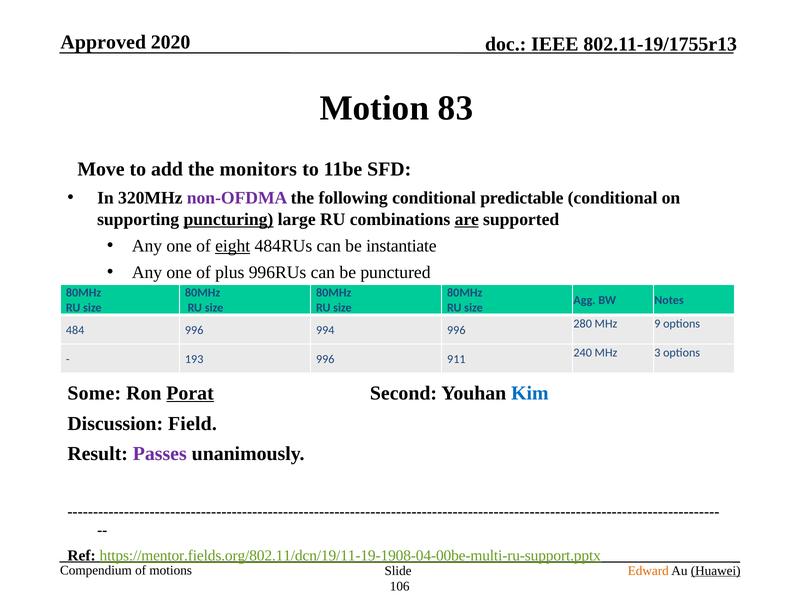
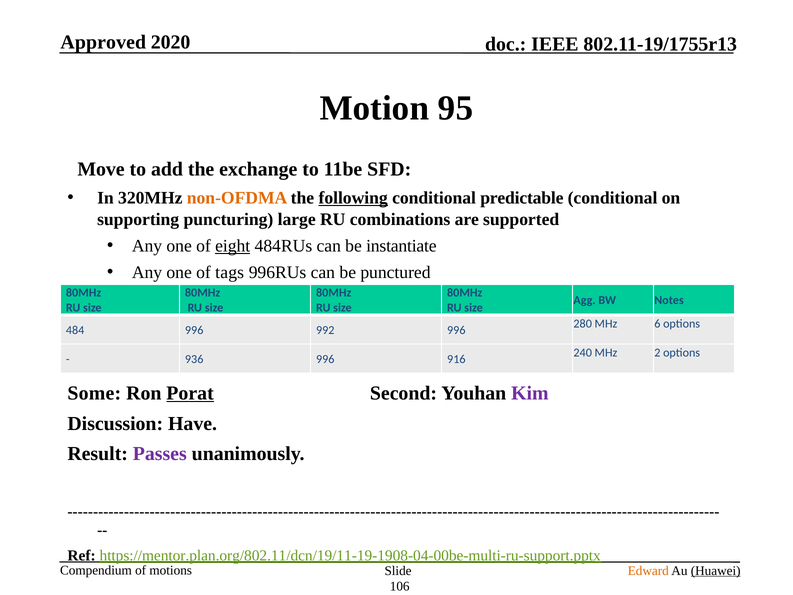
83: 83 -> 95 (456, 108)
monitors: monitors -> exchange (258, 169)
non-OFDMA colour: purple -> orange (237, 198)
following underline: none -> present (353, 198)
puncturing underline: present -> none (228, 219)
are underline: present -> none (467, 219)
plus: plus -> tags (230, 272)
9: 9 -> 6 (657, 323)
994: 994 -> 992 (325, 330)
3: 3 -> 2 (657, 352)
193: 193 -> 936 (194, 359)
911: 911 -> 916 (456, 359)
Kim colour: blue -> purple (530, 393)
Field: Field -> Have (193, 423)
https://mentor.fields.org/802.11/dcn/19/11-19-1908-04-00be-multi-ru-support.pptx: https://mentor.fields.org/802.11/dcn/19/11-19-1908-04-00be-multi-ru-support.pptx -> https://mentor.plan.org/802.11/dcn/19/11-19-1908-04-00be-multi-ru-support.pptx (350, 555)
